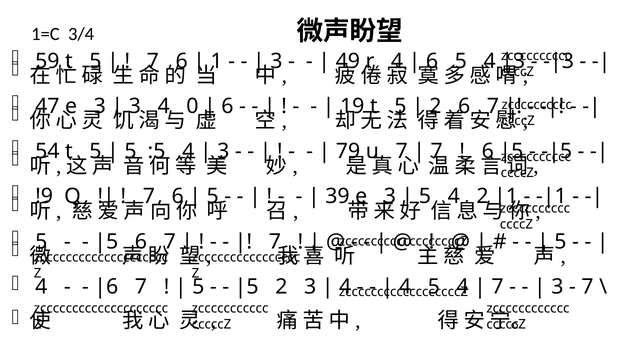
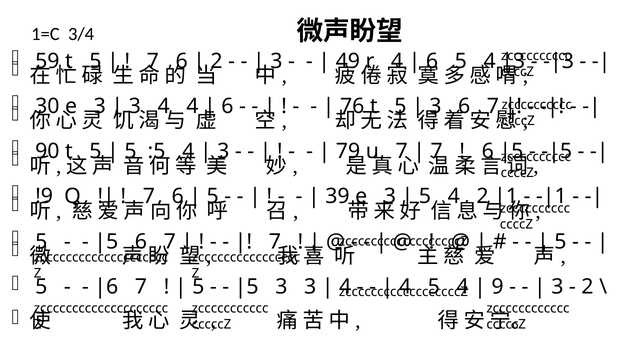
1: 1 -> 2 (217, 61)
47: 47 -> 30 (47, 106)
4 0: 0 -> 4 (192, 106)
19: 19 -> 76 (352, 106)
2: 2 -> 3 (435, 106)
54: 54 -> 90 (47, 151)
4: 4 -> 5 (41, 287)
2: 2 -> 3 (281, 287)
7: 7 -> 9 (498, 287)
7: 7 -> 2 (587, 287)
